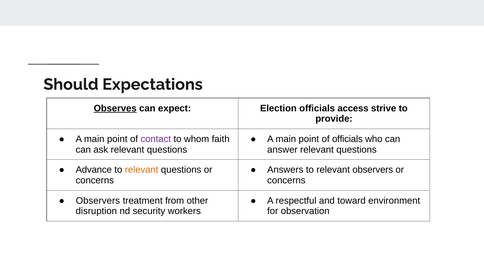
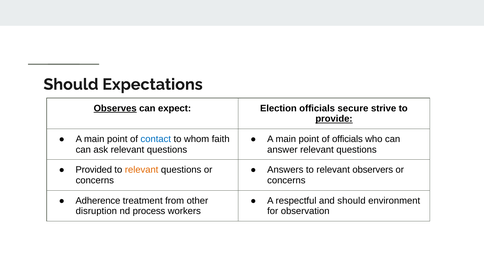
access: access -> secure (353, 108)
provide underline: none -> present (334, 119)
contact colour: purple -> blue (156, 139)
Advance: Advance -> Provided (94, 170)
Observers: Observers -> Adherence (98, 201)
and toward: toward -> should (351, 201)
security: security -> process (149, 211)
